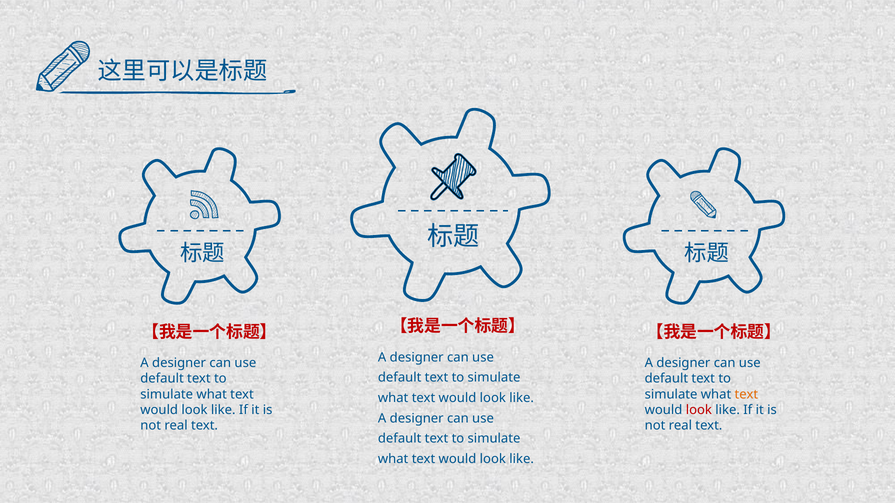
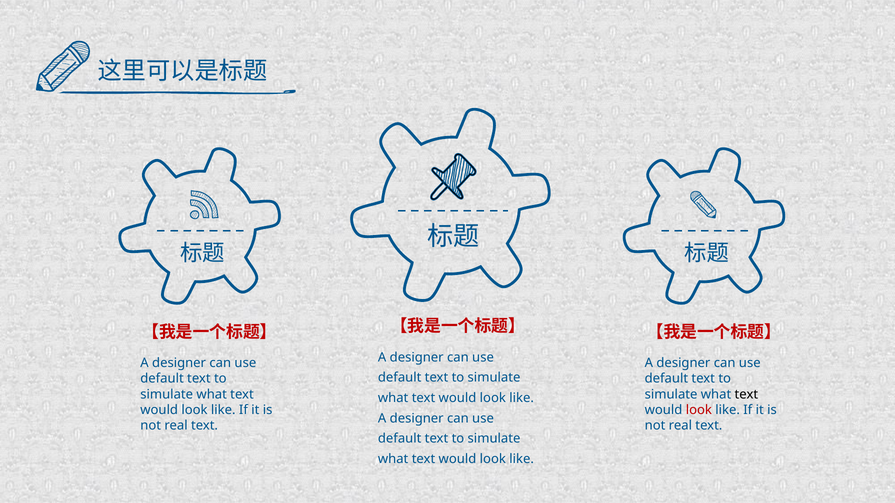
text colour: orange -> black (746, 395)
